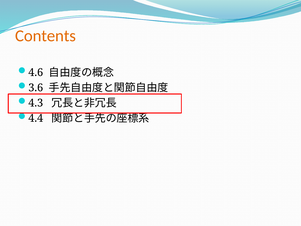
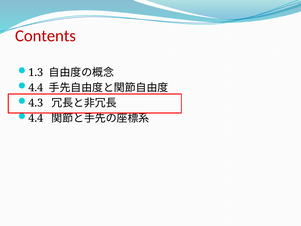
Contents colour: orange -> red (45, 36)
4.6: 4.6 -> 1.3 (36, 72)
3.6: 3.6 -> 4.4 (36, 88)
